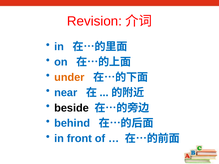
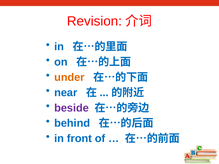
beside colour: black -> purple (72, 108)
